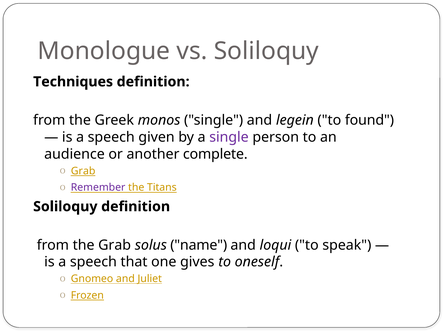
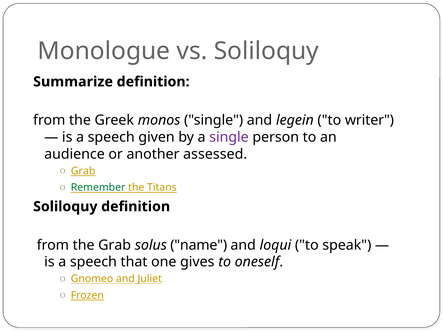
Techniques: Techniques -> Summarize (73, 82)
found: found -> writer (369, 120)
complete: complete -> assessed (215, 154)
Remember colour: purple -> green (98, 188)
